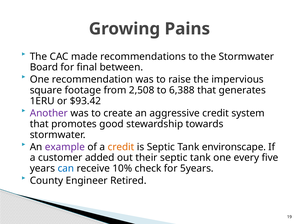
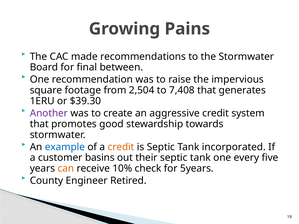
2,508: 2,508 -> 2,504 (142, 90)
6,388: 6,388 -> 7,408 (182, 90)
$93.42: $93.42 -> $39.30 (85, 101)
example colour: purple -> blue (65, 147)
environscape: environscape -> incorporated (234, 147)
added: added -> basins (100, 158)
can colour: blue -> orange (66, 169)
